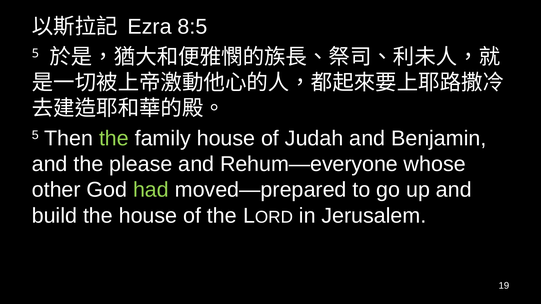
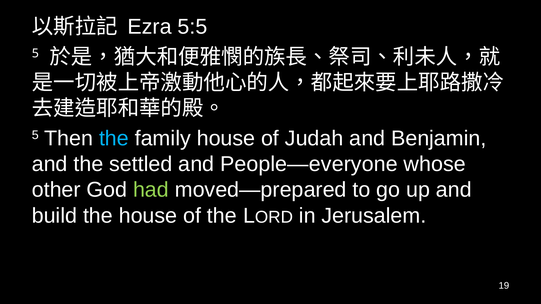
8:5: 8:5 -> 5:5 (192, 27)
the colour: light green -> light blue (114, 139)
please: please -> settled (141, 164)
Rehum—everyone: Rehum—everyone -> People—everyone (309, 164)
